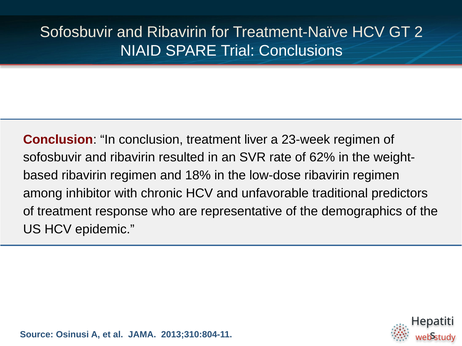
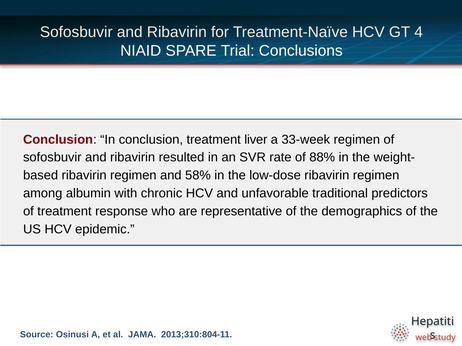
2: 2 -> 4 (419, 32)
23-week: 23-week -> 33-week (306, 140)
62%: 62% -> 88% (322, 158)
18%: 18% -> 58% (198, 176)
inhibitor: inhibitor -> albumin (88, 194)
